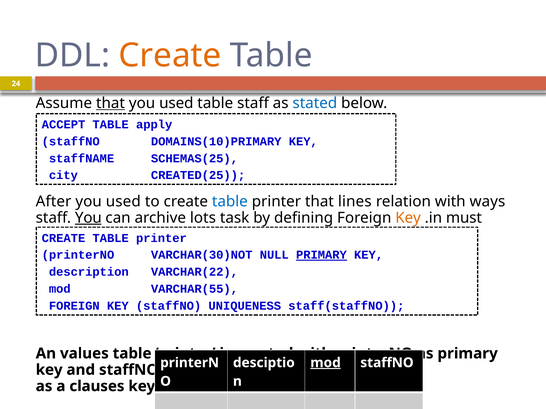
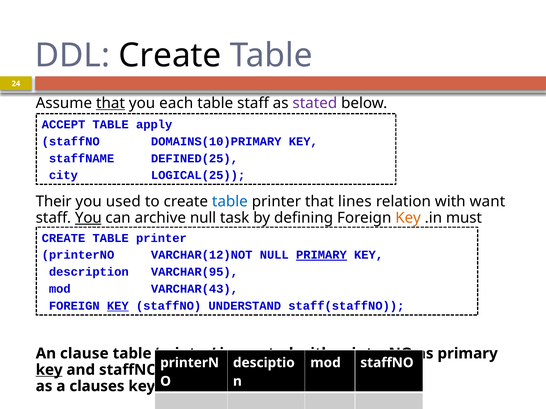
Create colour: orange -> black (170, 55)
used: used -> each (176, 103)
stated colour: blue -> purple (315, 103)
SCHEMAS(25: SCHEMAS(25 -> DEFINED(25 (194, 159)
CREATED(25: CREATED(25 -> LOGICAL(25 (198, 176)
After: After -> Their (54, 202)
ways: ways -> want (487, 202)
archive lots: lots -> null (203, 218)
VARCHAR(30)NOT: VARCHAR(30)NOT -> VARCHAR(12)NOT (202, 255)
VARCHAR(22: VARCHAR(22 -> VARCHAR(95 (194, 272)
VARCHAR(55: VARCHAR(55 -> VARCHAR(43 (194, 289)
KEY underline: none -> present (118, 306)
UNIQUENESS: UNIQUENESS -> UNDERSTAND (245, 306)
values: values -> clause (84, 354)
mod underline: present -> none (326, 363)
key underline: none -> present (49, 370)
